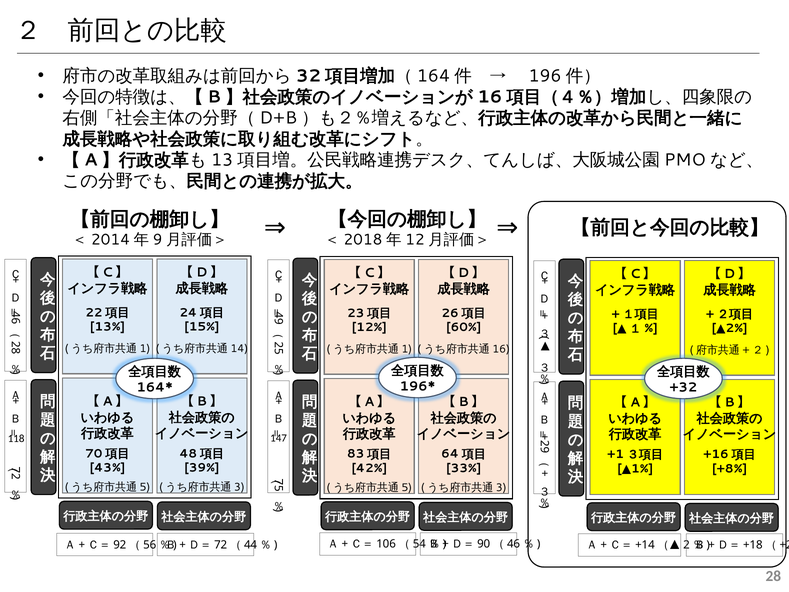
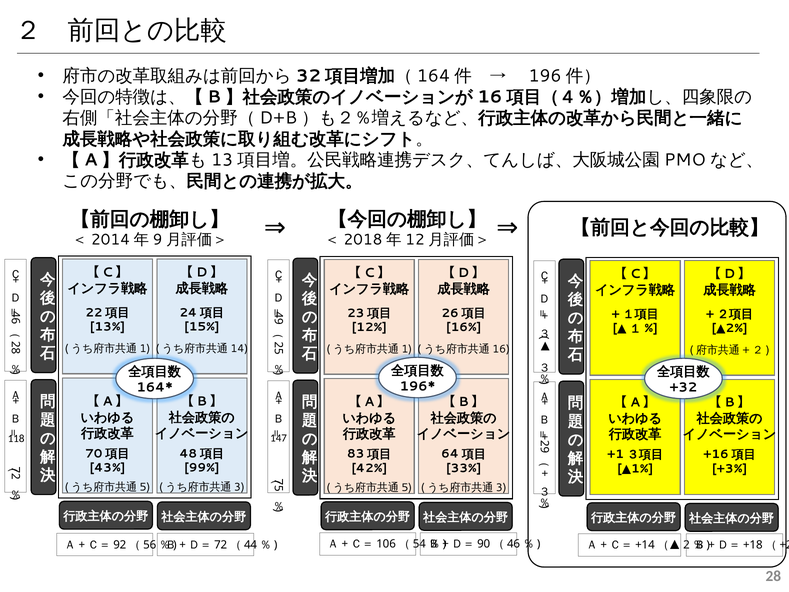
60%: 60% -> 16% (464, 327)
39%: 39% -> 99% (202, 468)
+8%: +8% -> +3% (730, 469)
